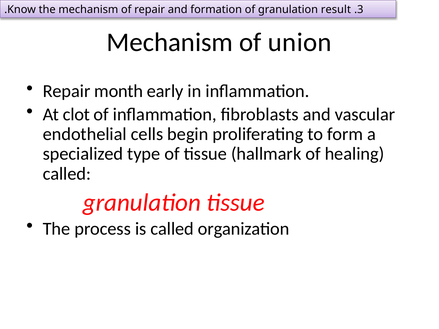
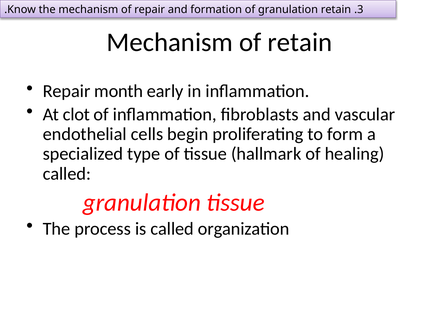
granulation result: result -> retain (336, 9)
of union: union -> retain (300, 42)
